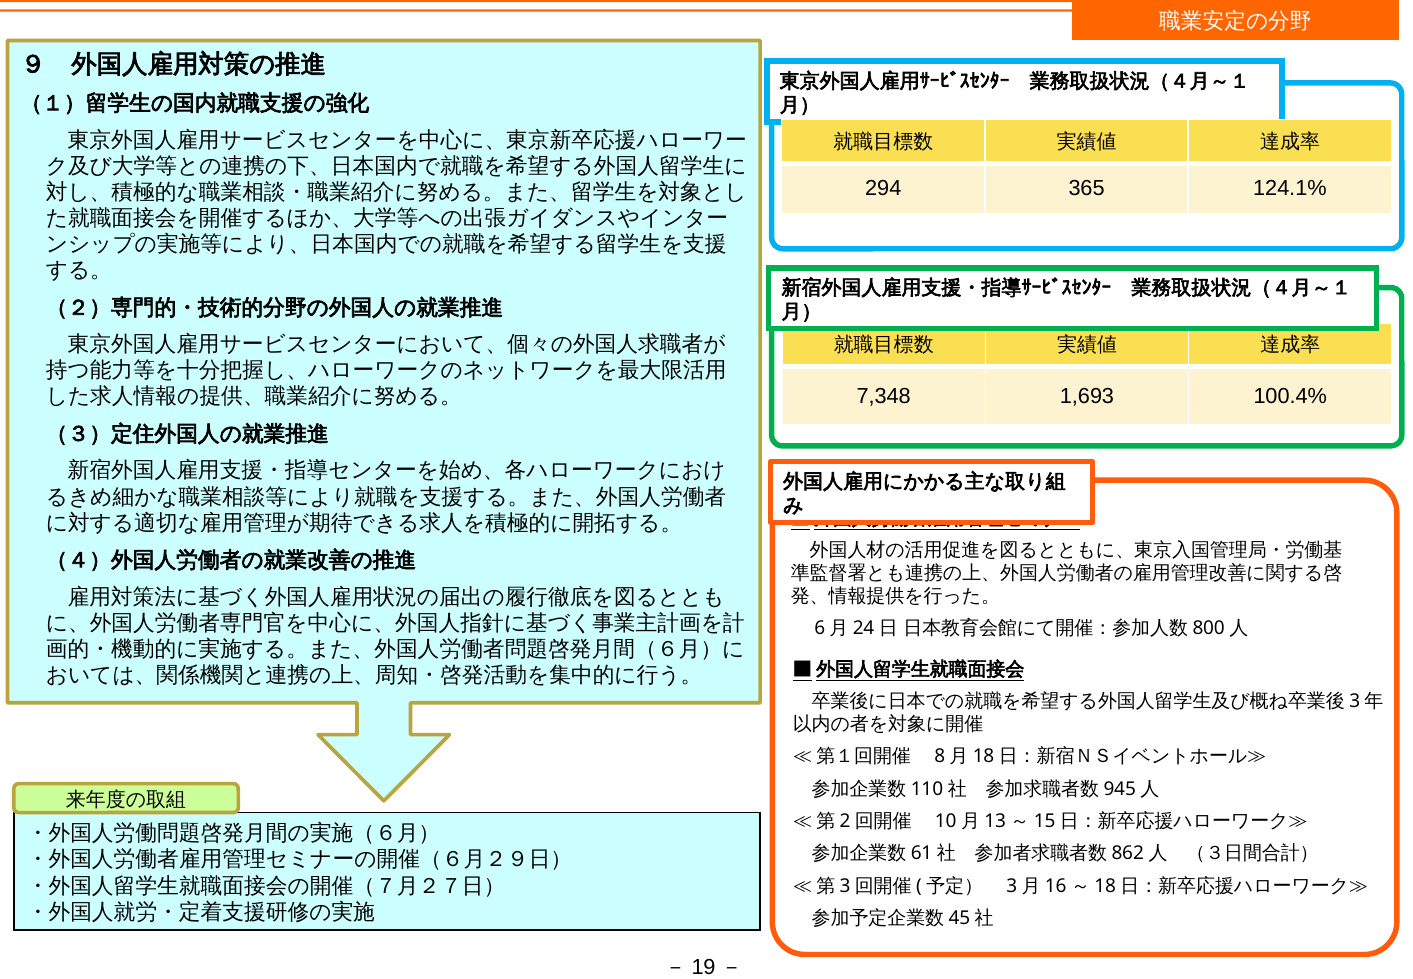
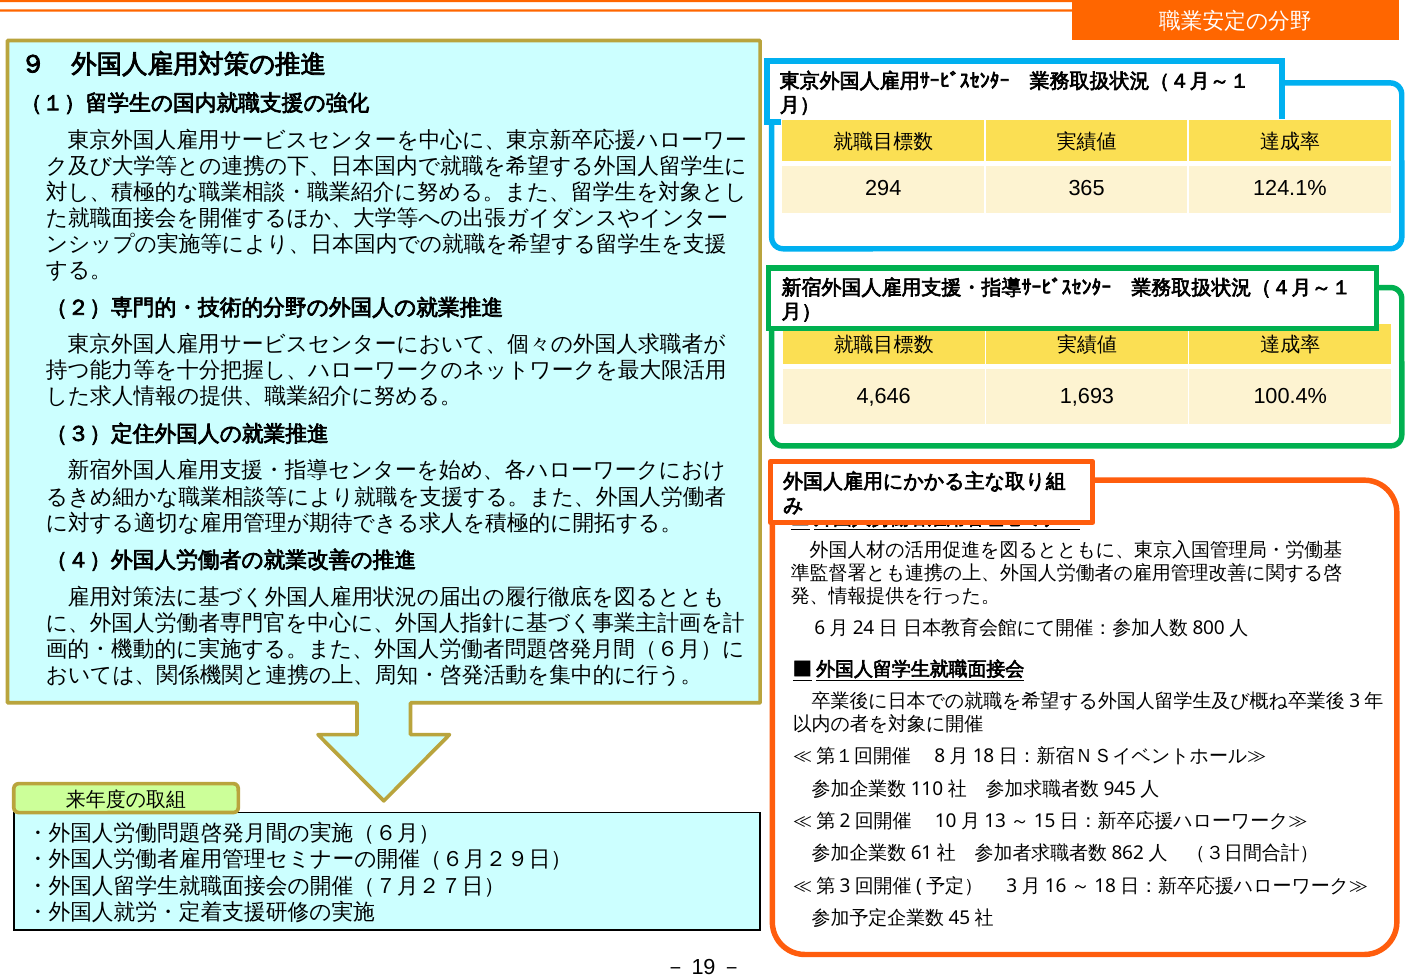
7,348: 7,348 -> 4,646 (884, 396)
